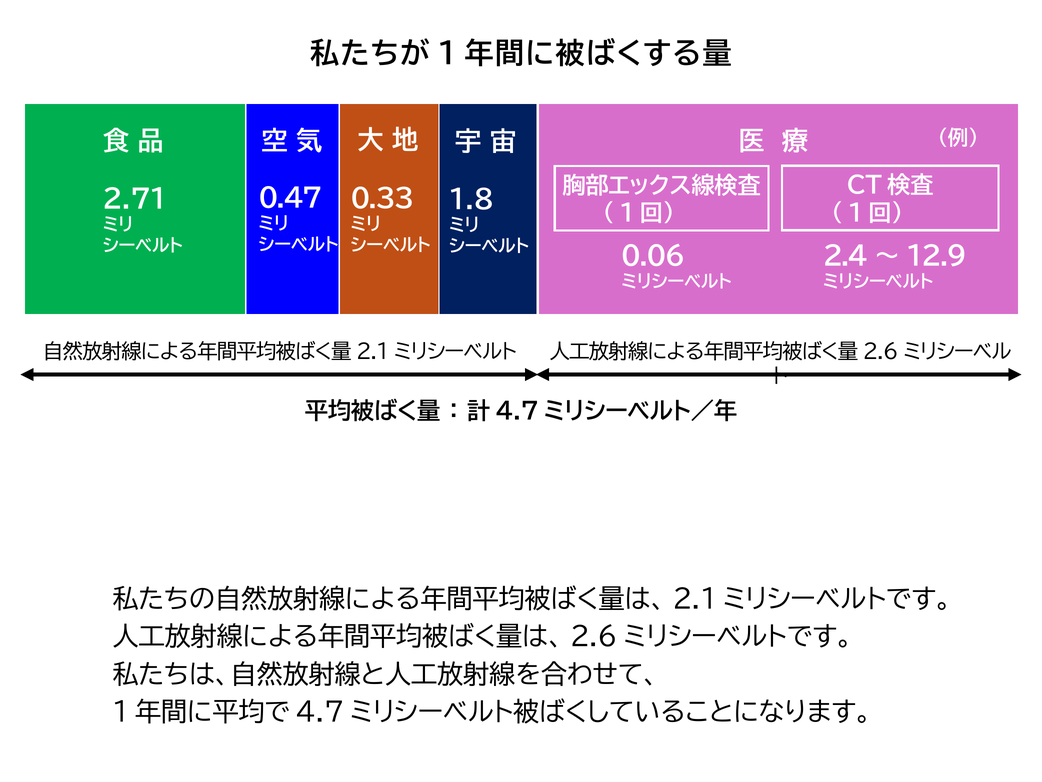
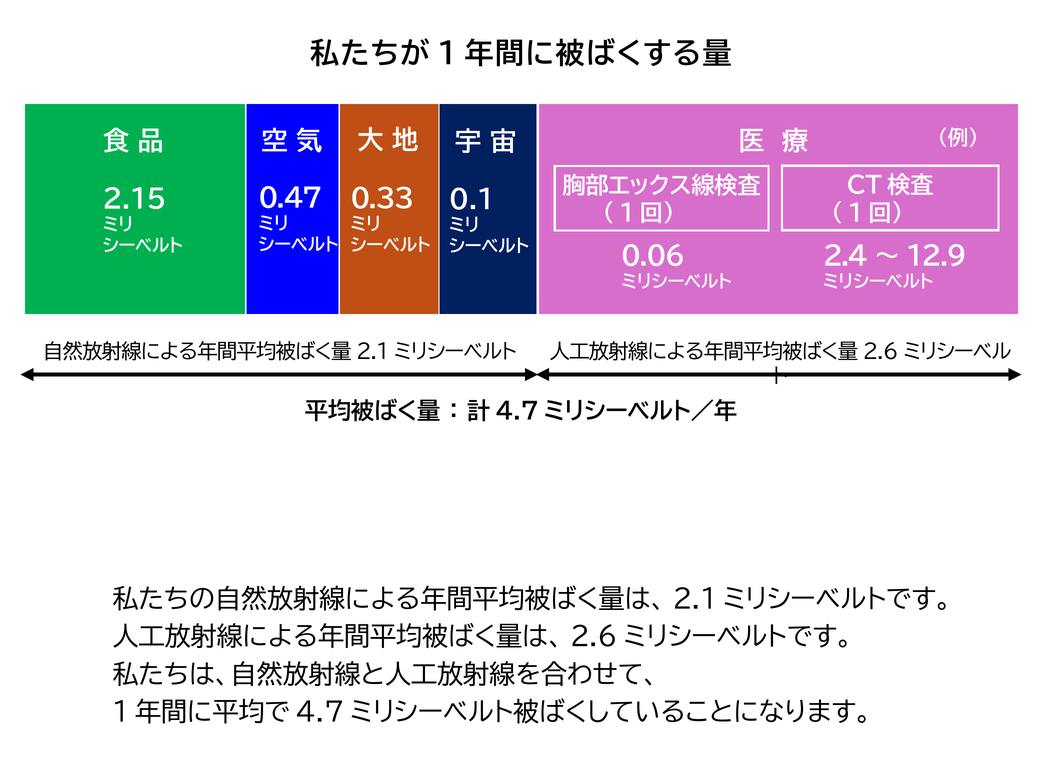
2.71: 2.71 -> 2.15 (135, 199)
1.8: 1.8 -> 0.1 (472, 200)
